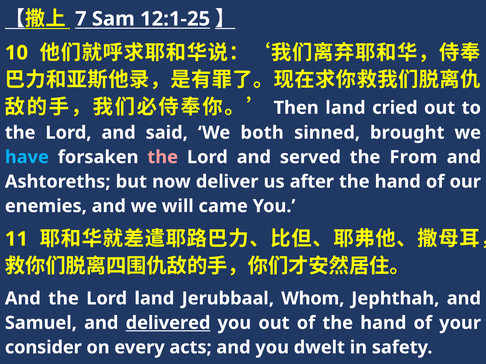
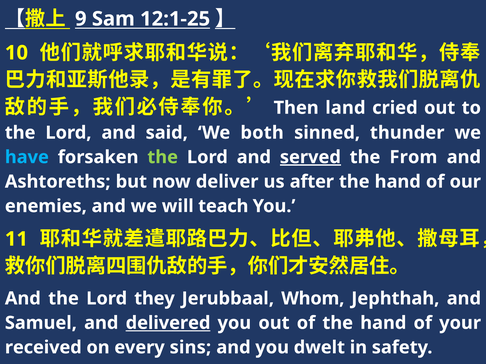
7: 7 -> 9 (81, 19)
brought: brought -> thunder (407, 133)
the colour: pink -> light green (163, 157)
served underline: none -> present (310, 157)
came: came -> teach (223, 206)
Lord land: land -> they (154, 299)
consider: consider -> received (43, 348)
acts: acts -> sins (190, 348)
